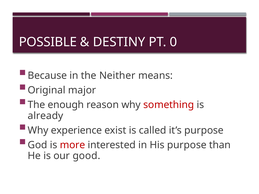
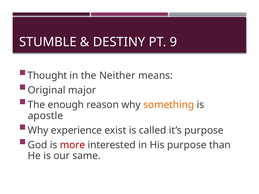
POSSIBLE: POSSIBLE -> STUMBLE (48, 42)
0: 0 -> 9 (173, 42)
Because: Because -> Thought (47, 76)
something colour: red -> orange (169, 105)
already: already -> apostle (45, 116)
good: good -> same (87, 156)
